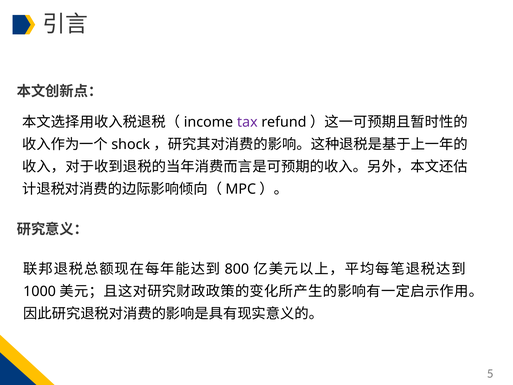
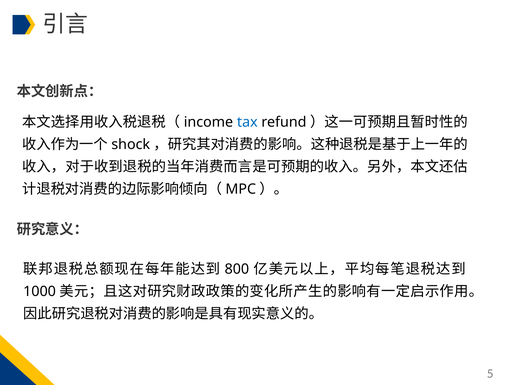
tax colour: purple -> blue (247, 122)
